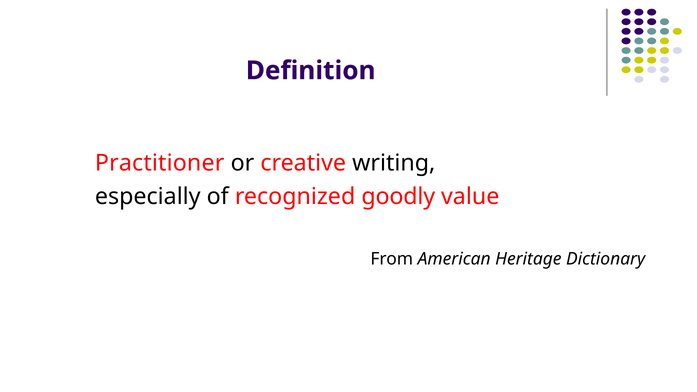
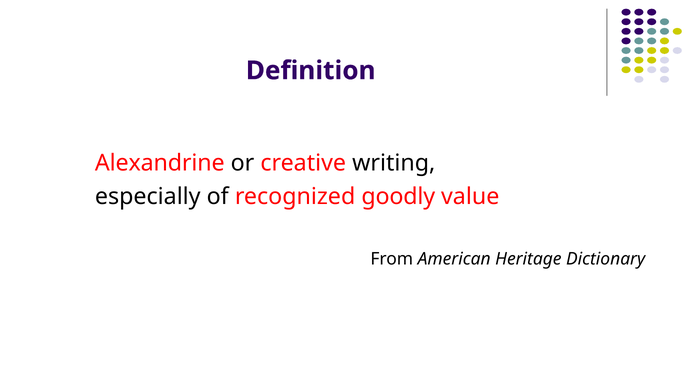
Practitioner: Practitioner -> Alexandrine (160, 163)
